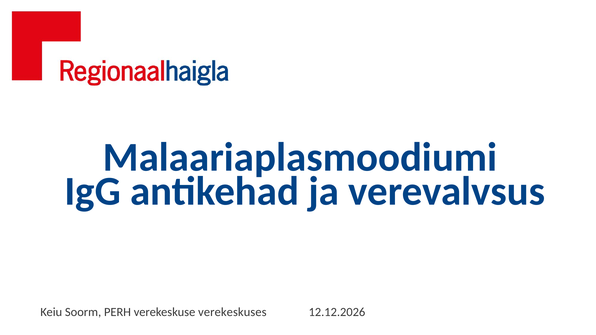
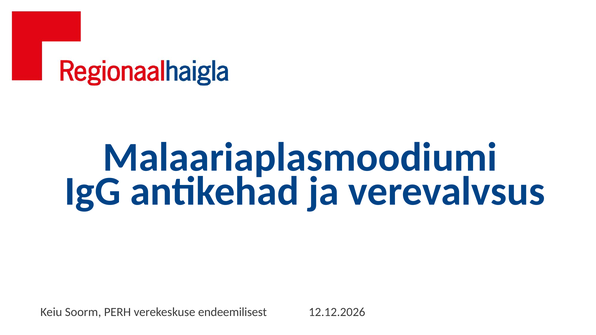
verekeskuses: verekeskuses -> endeemilisest (232, 312)
